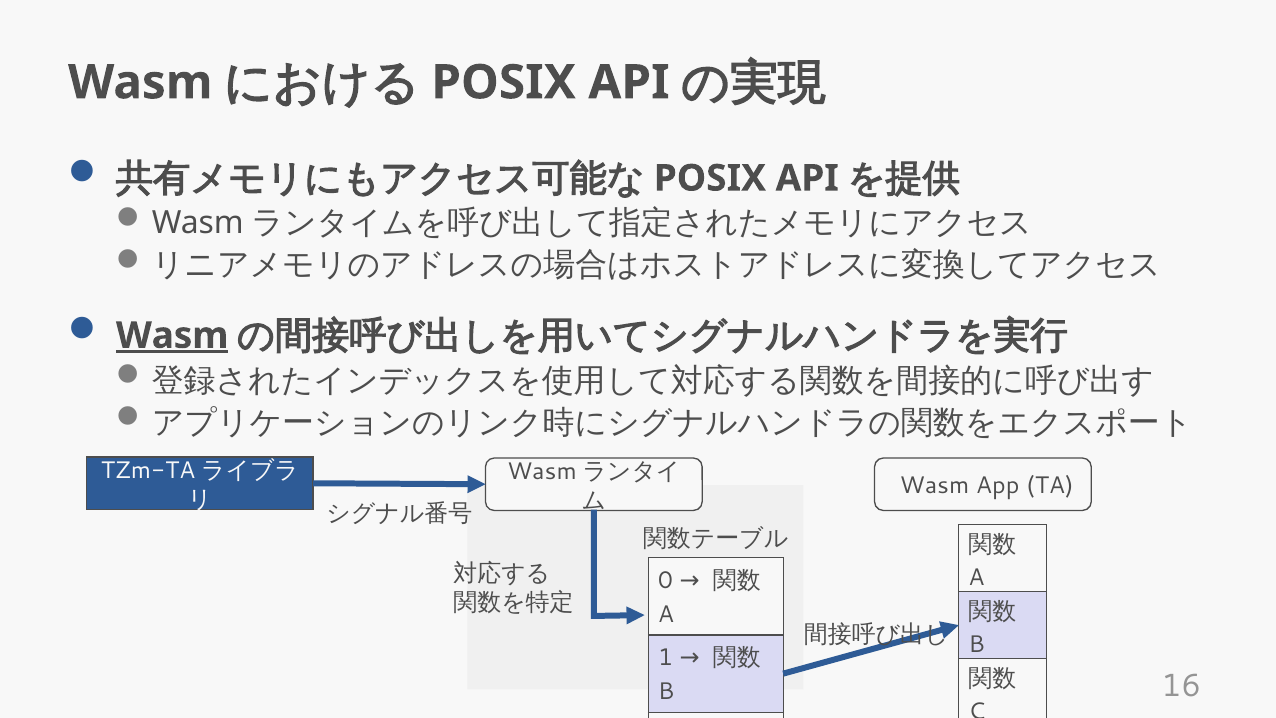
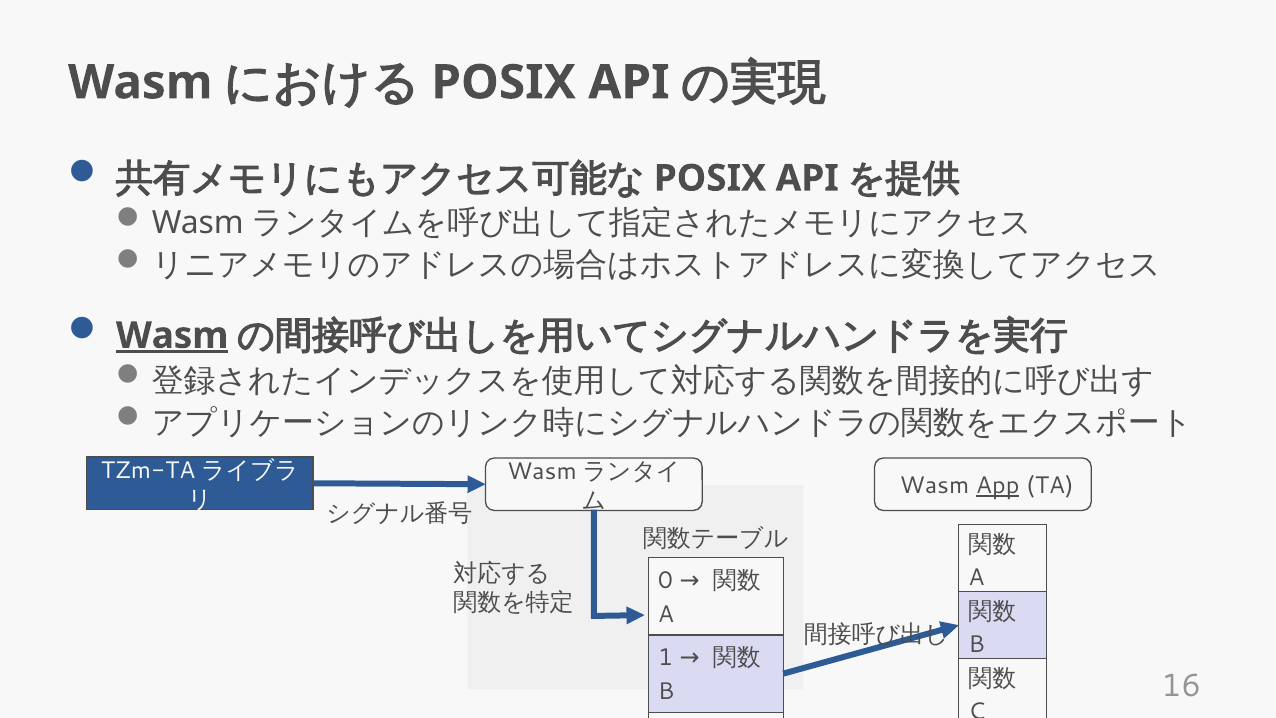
App underline: none -> present (998, 486)
